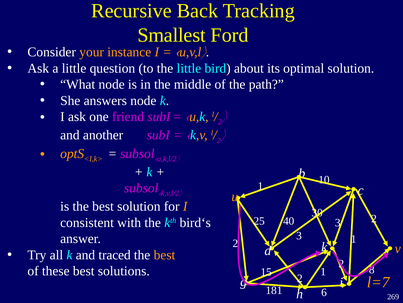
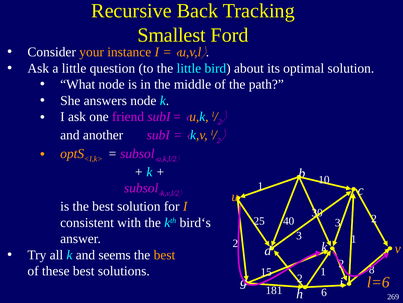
traced: traced -> seems (115, 254)
l=7: l=7 -> l=6 (378, 282)
